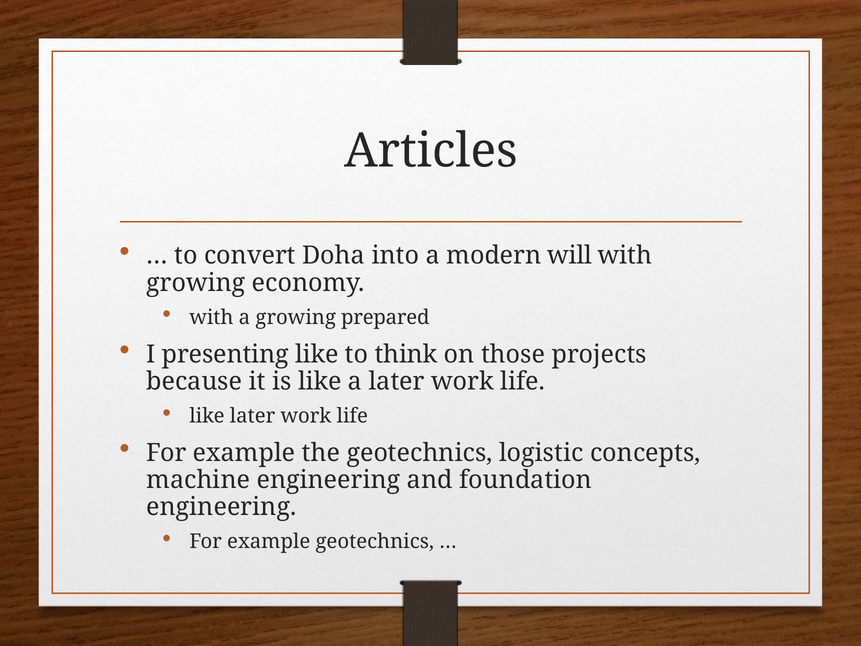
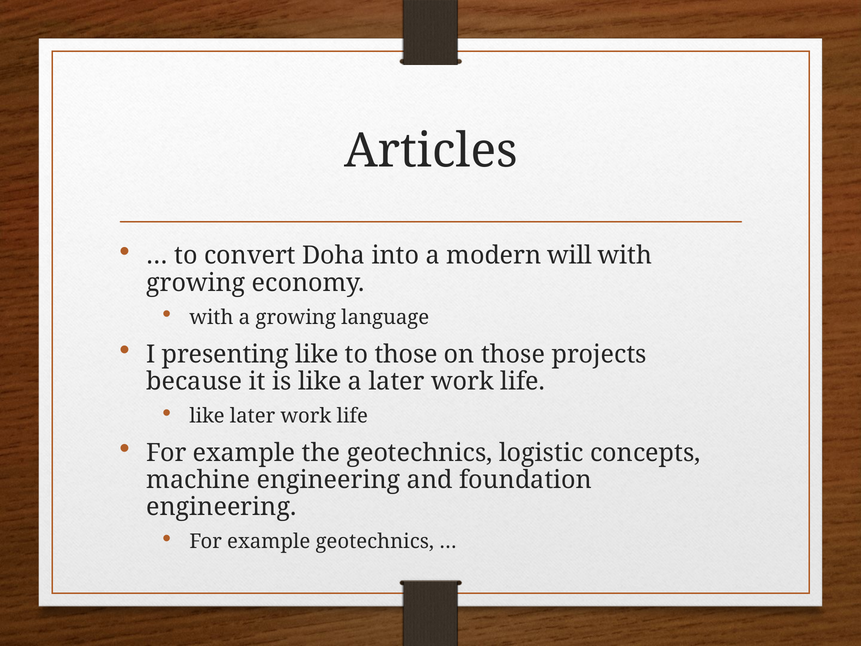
prepared: prepared -> language (385, 317)
to think: think -> those (406, 354)
